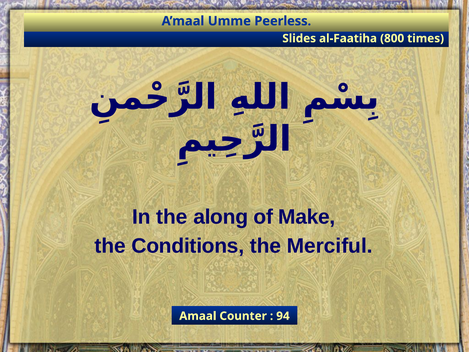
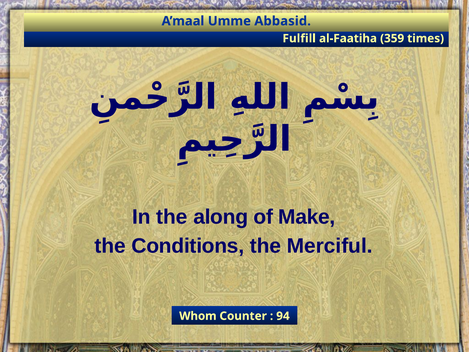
Peerless: Peerless -> Abbasid (283, 21)
Slides: Slides -> Fulfill (299, 38)
800: 800 -> 359 (392, 38)
Amaal: Amaal -> Whom (198, 316)
